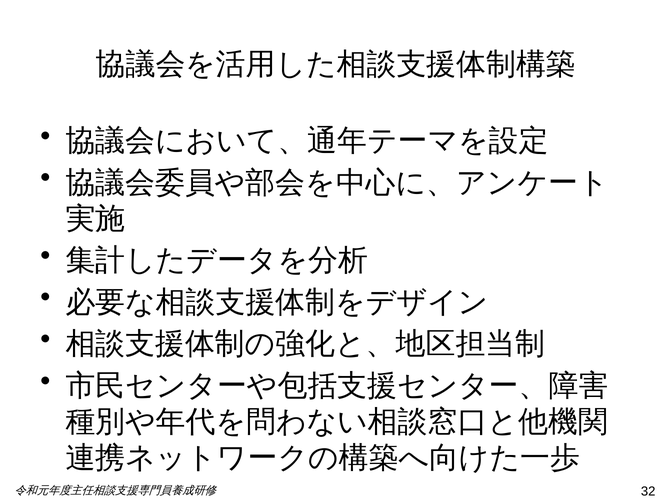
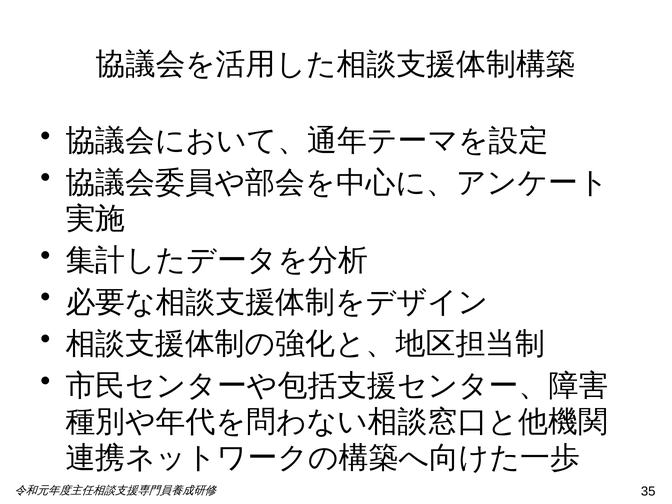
32: 32 -> 35 (648, 492)
